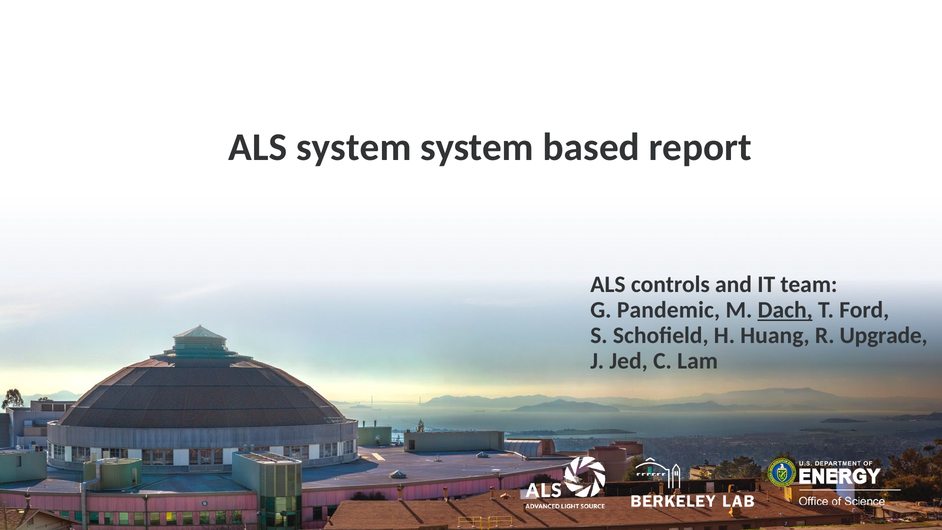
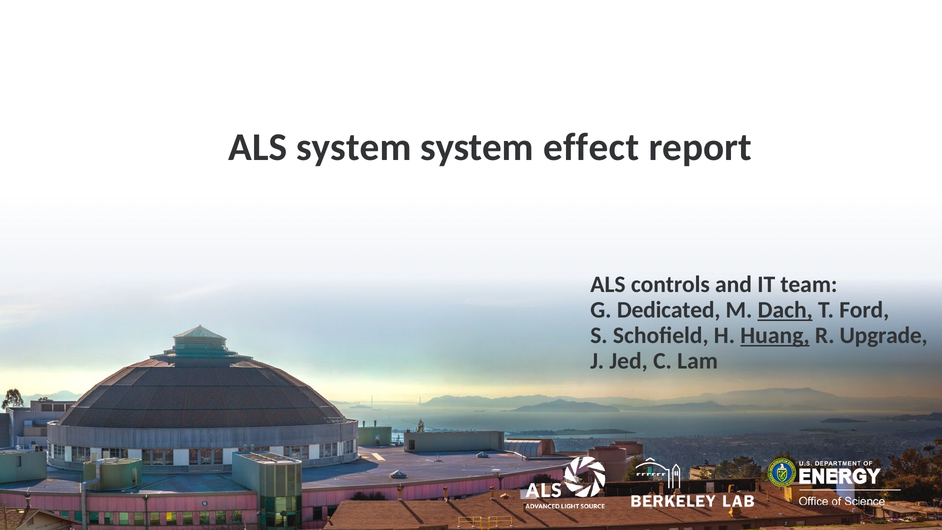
based: based -> effect (591, 147)
Pandemic: Pandemic -> Dedicated (669, 310)
Huang underline: none -> present (775, 335)
